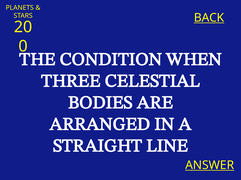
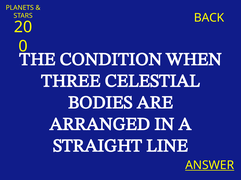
BACK underline: present -> none (209, 18)
